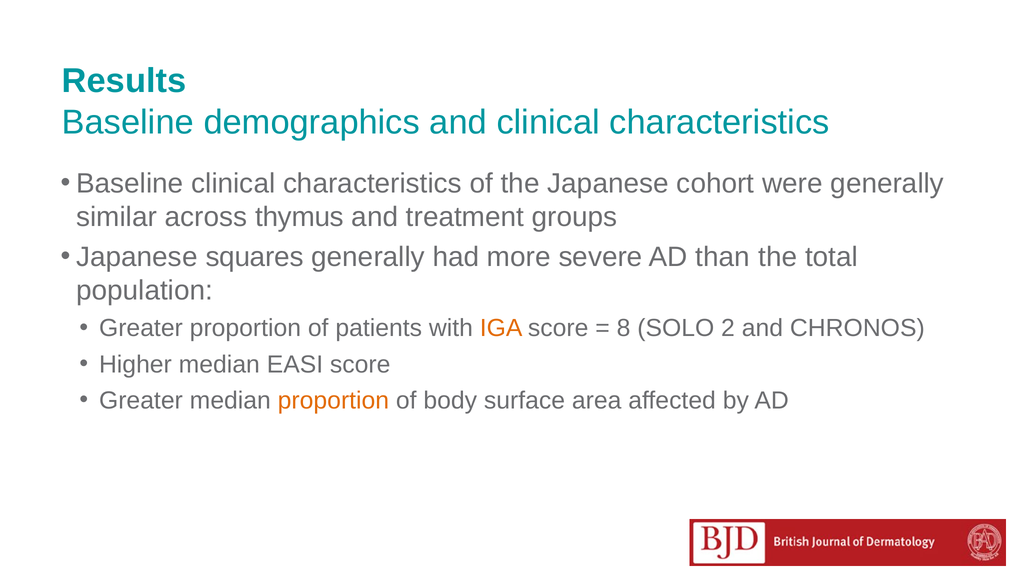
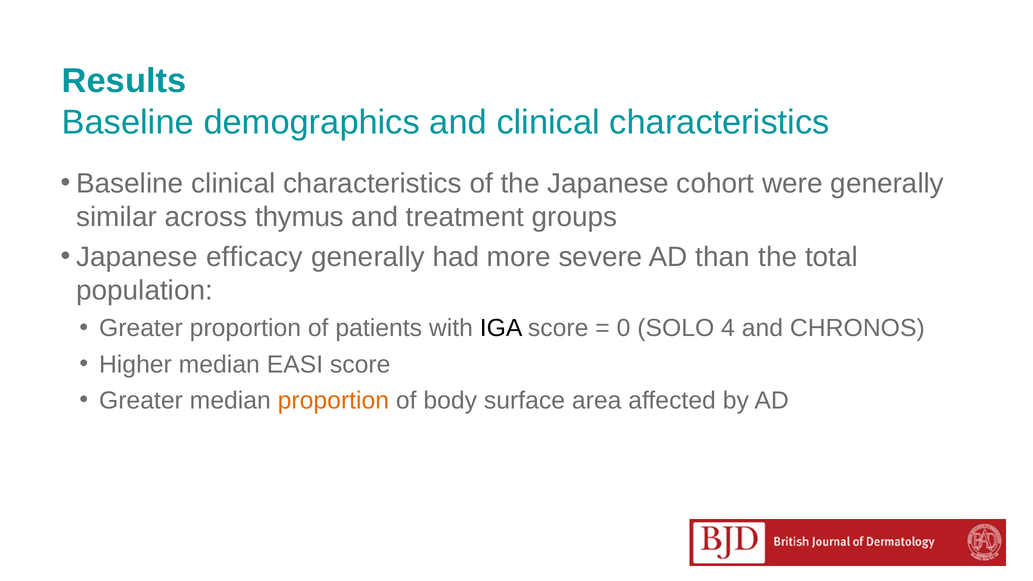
squares: squares -> efficacy (254, 257)
IGA colour: orange -> black (501, 328)
8: 8 -> 0 (624, 328)
2: 2 -> 4 (728, 328)
